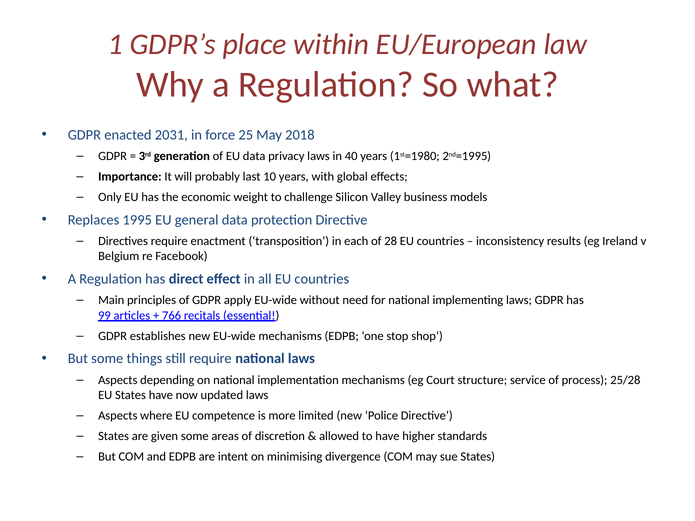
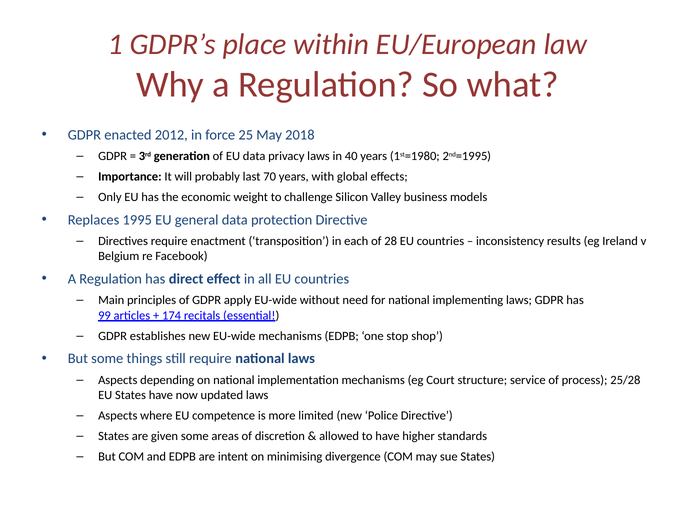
2031: 2031 -> 2012 (171, 135)
10: 10 -> 70 (270, 177)
766: 766 -> 174 (172, 316)
